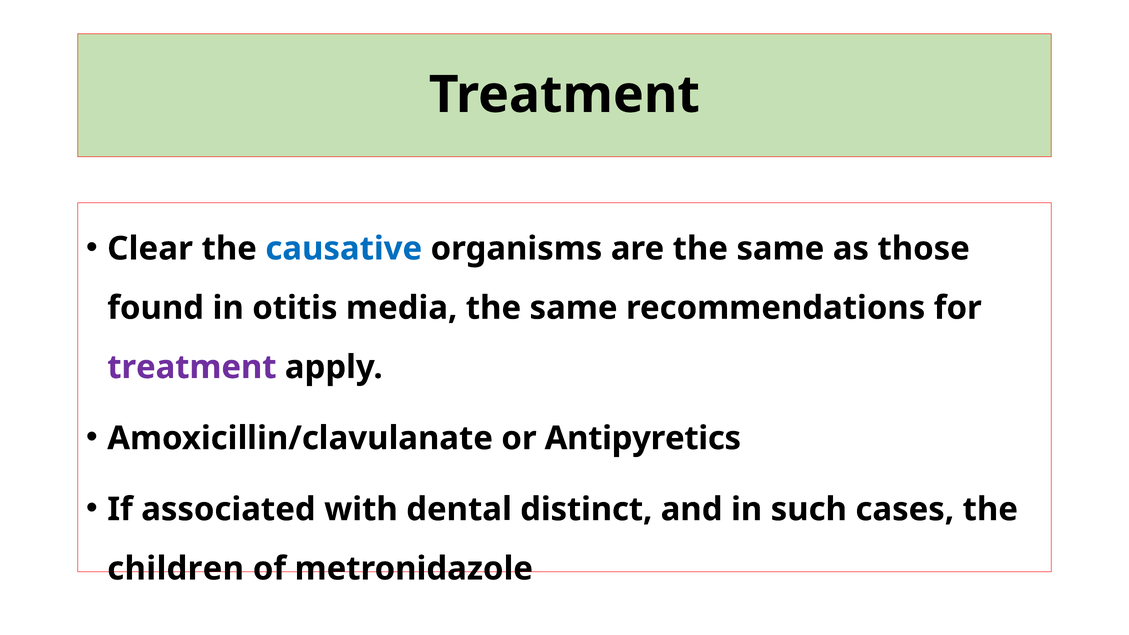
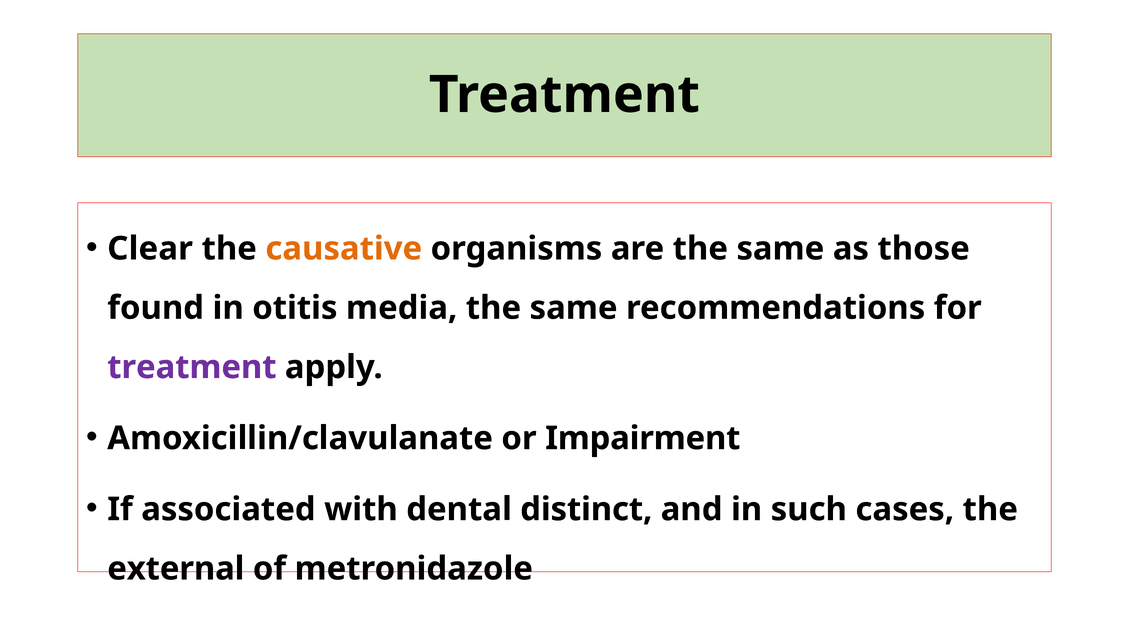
causative colour: blue -> orange (344, 249)
Antipyretics: Antipyretics -> Impairment (643, 438)
children: children -> external (176, 569)
